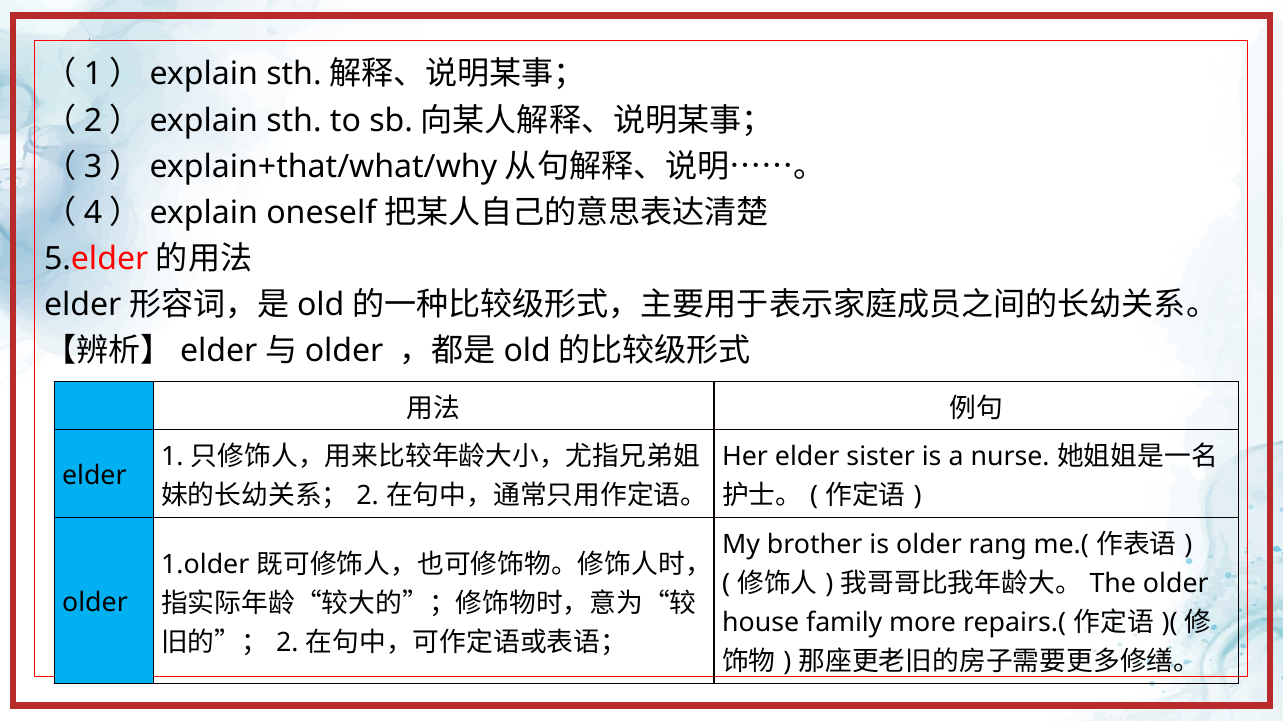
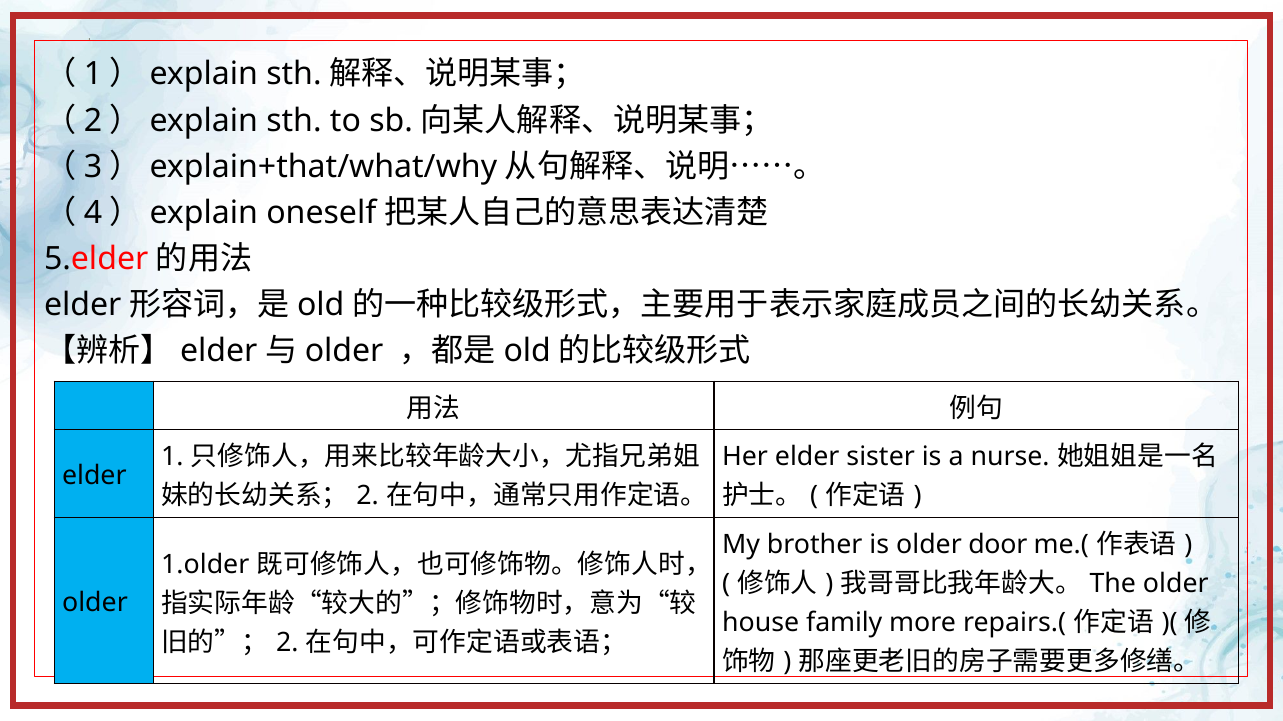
rang: rang -> door (998, 546)
